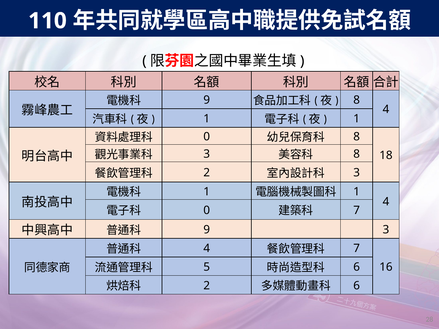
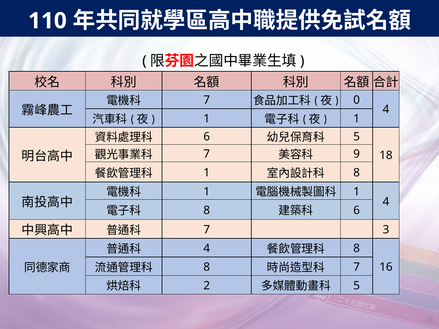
9: 9 -> 7 (207, 100)
8: 8 -> 0 (357, 100)
0: 0 -> 6 (207, 137)
8: 8 -> 5 (357, 137)
3: 3 -> 7 (207, 154)
8: 8 -> 9 (357, 154)
2: 2 -> 1 (207, 173)
3: 3 -> 8 (357, 173)
0: 0 -> 8 (207, 210)
7: 7 -> 6 (357, 210)
9: 9 -> 7 (207, 230)
7: 7 -> 8 (357, 249)
5: 5 -> 8 (207, 267)
6: 6 -> 7 (357, 267)
6: 6 -> 5 (357, 286)
